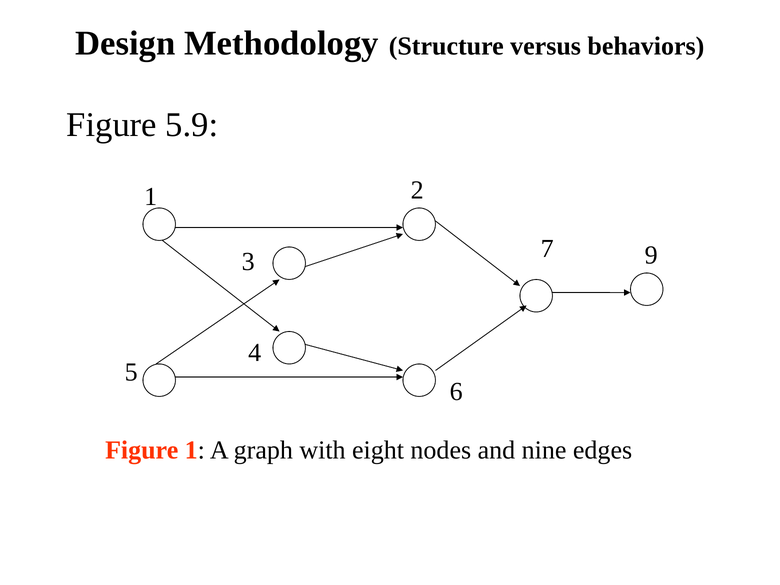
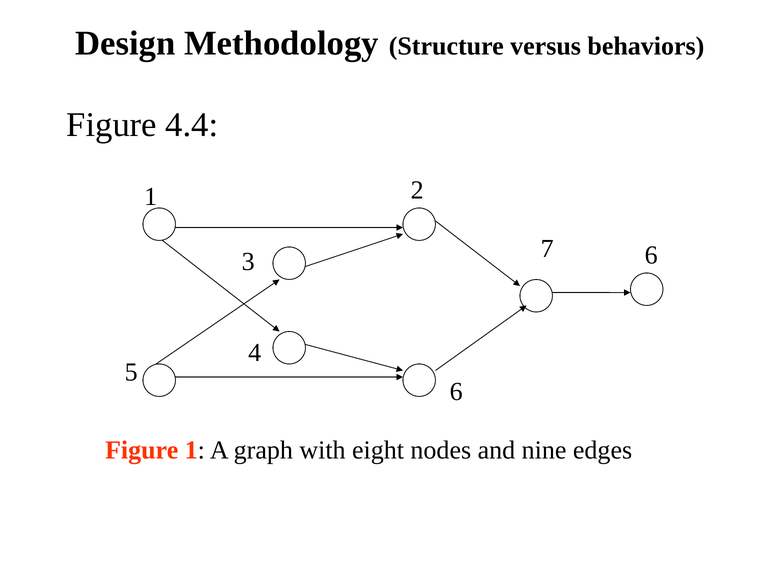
5.9: 5.9 -> 4.4 (192, 125)
7 9: 9 -> 6 (651, 255)
